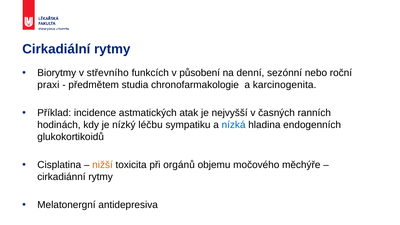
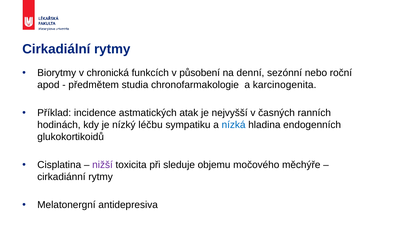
střevního: střevního -> chronická (108, 73)
praxi: praxi -> apod (48, 85)
nižší colour: orange -> purple (103, 165)
orgánů: orgánů -> sleduje (179, 165)
